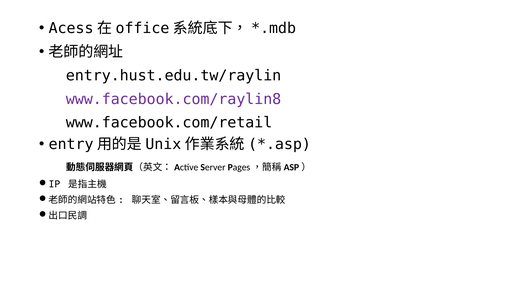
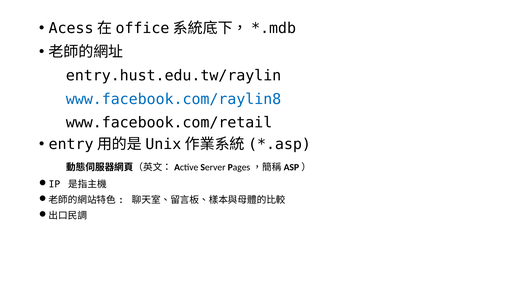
www.facebook.com/raylin8 colour: purple -> blue (174, 99)
